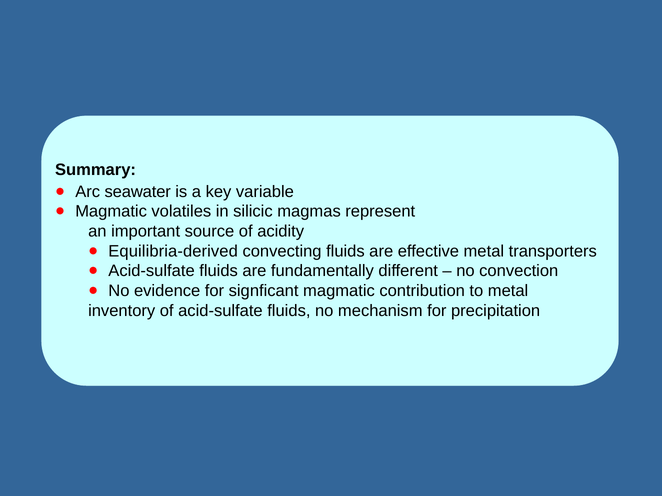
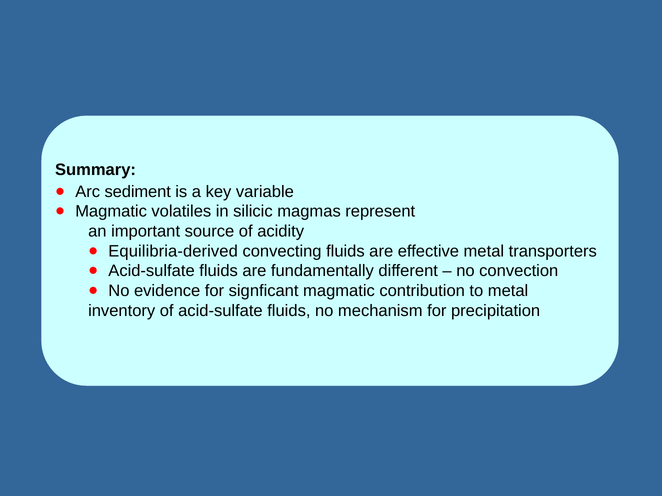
seawater: seawater -> sediment (138, 192)
